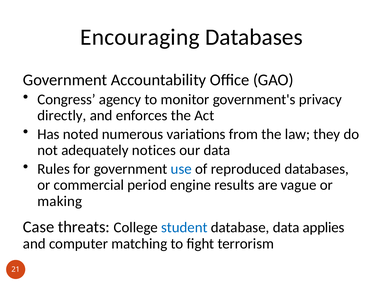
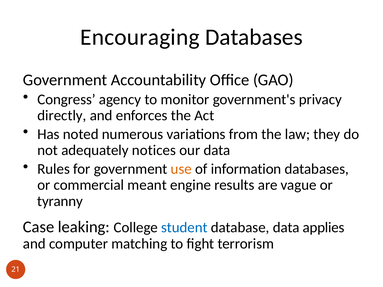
use colour: blue -> orange (181, 169)
reproduced: reproduced -> information (246, 169)
period: period -> meant (147, 185)
making: making -> tyranny (60, 201)
threats: threats -> leaking (84, 227)
